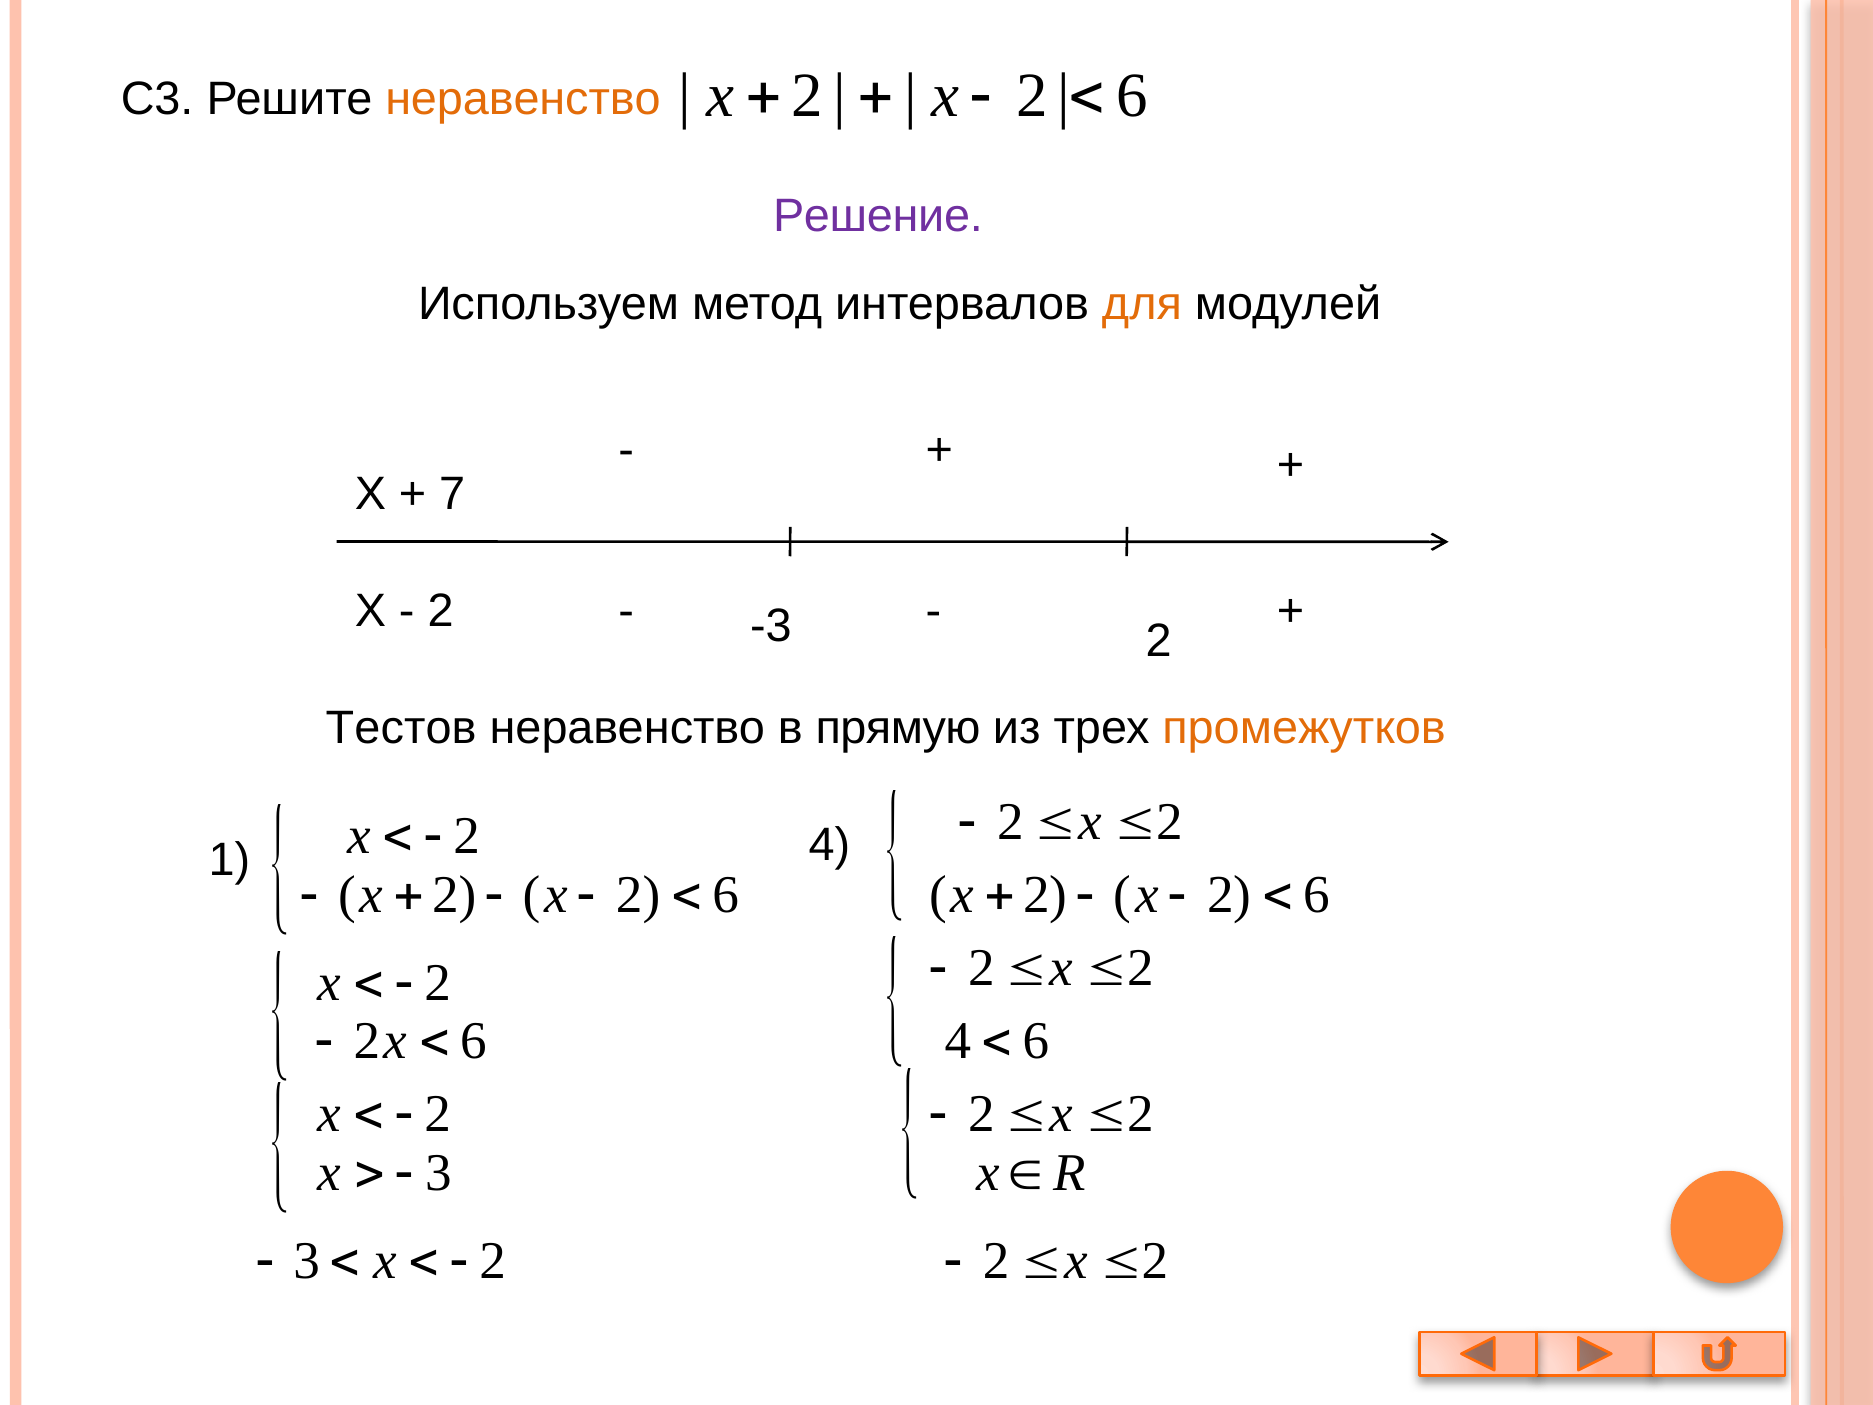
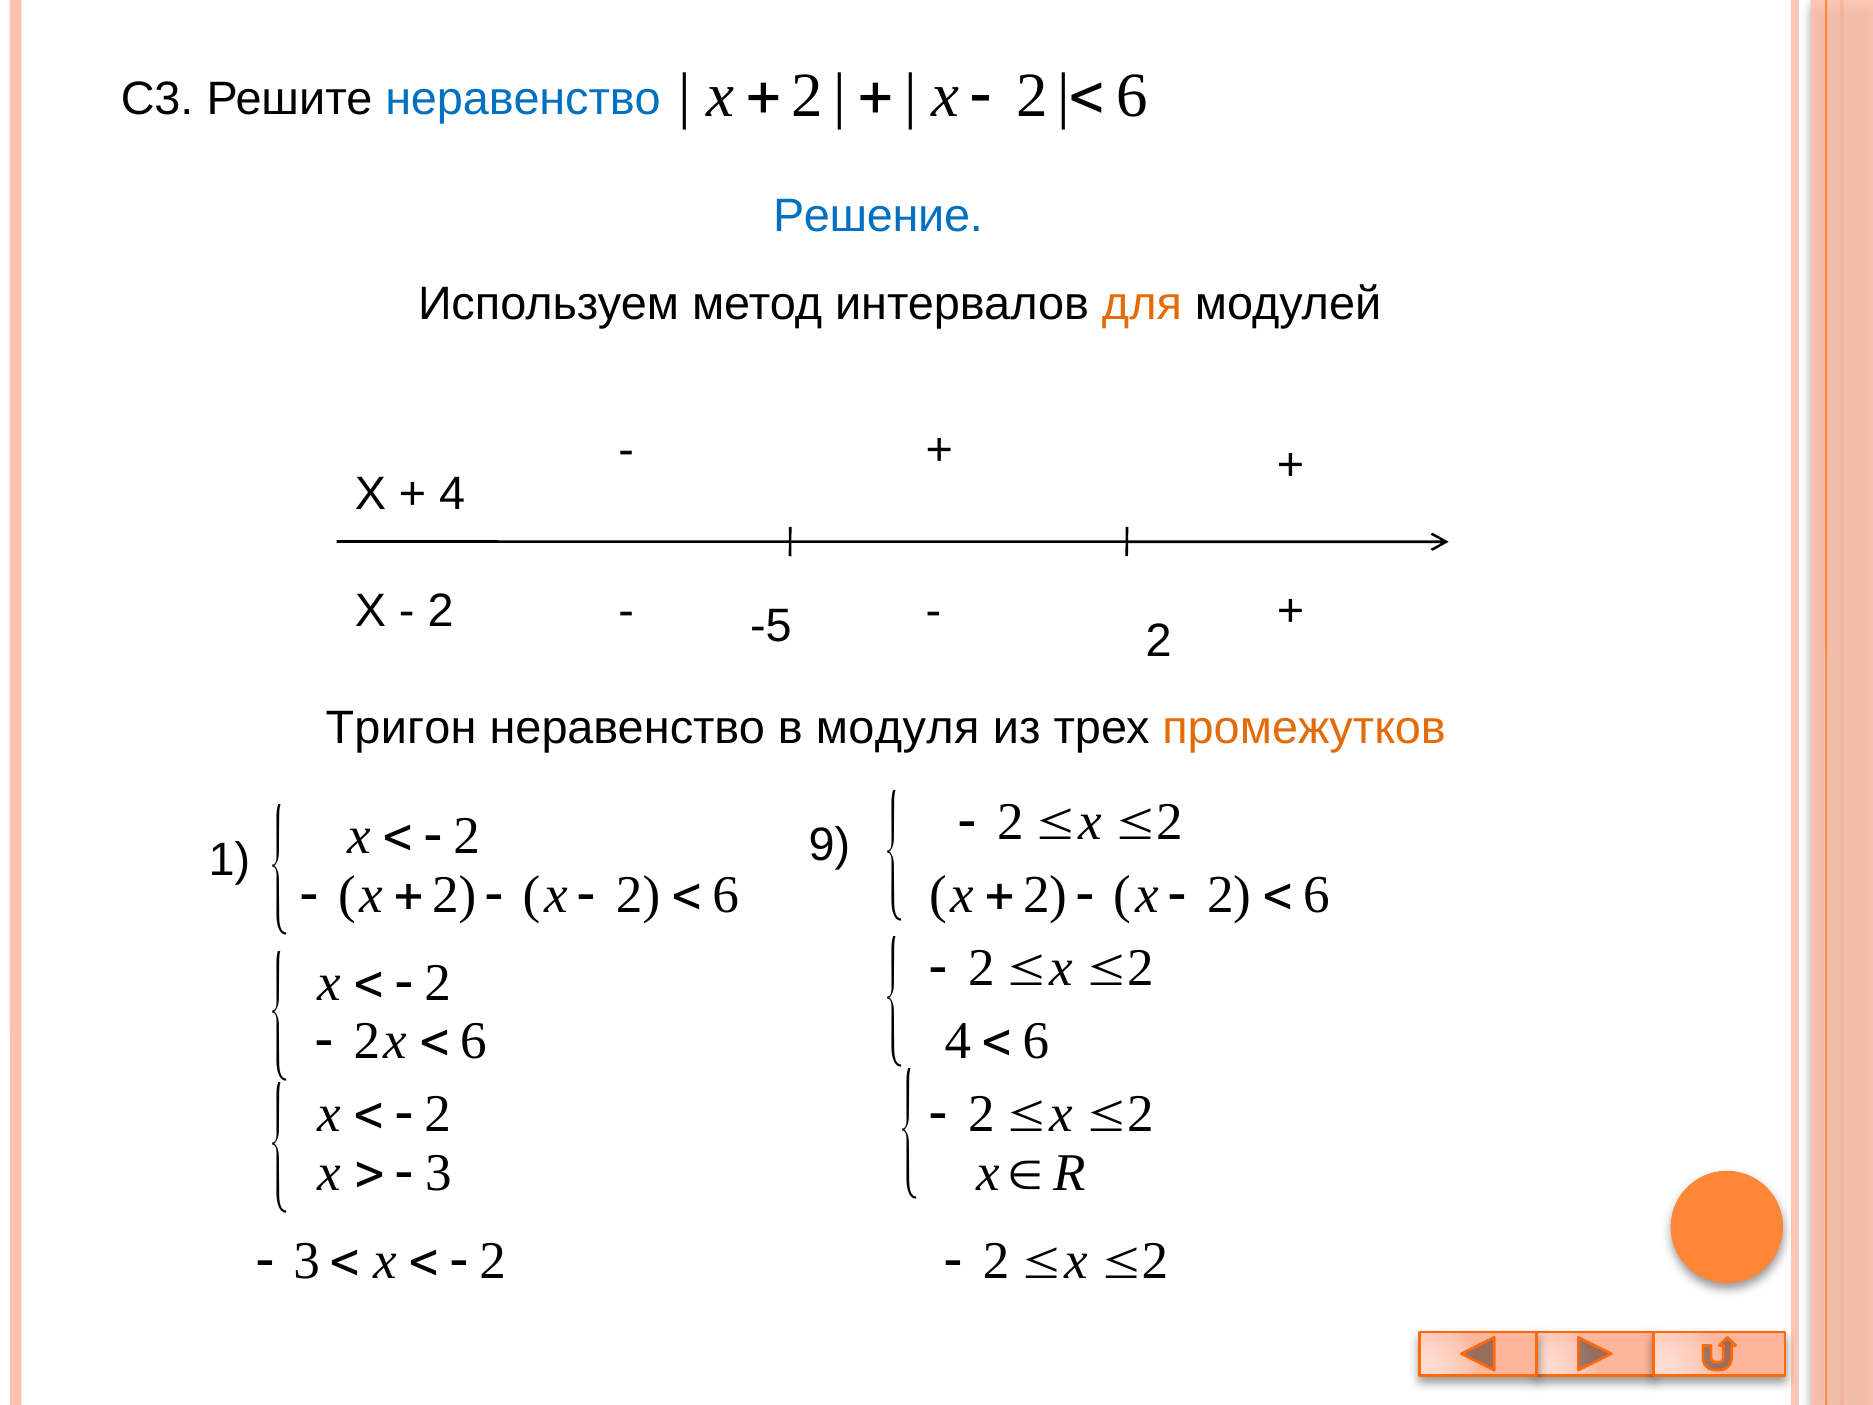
неравенство colour: orange -> blue (523, 99)
Решение colour: purple -> blue (878, 216)
7: 7 -> 4 (452, 494)
-3: -3 -> -5 (771, 626)
Тестов: Тестов -> Тригон (401, 728)
прямую: прямую -> модуля (898, 728)
4: 4 -> 9 (829, 845)
